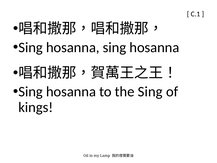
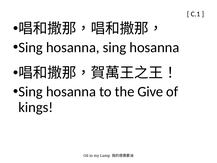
the Sing: Sing -> Give (150, 92)
